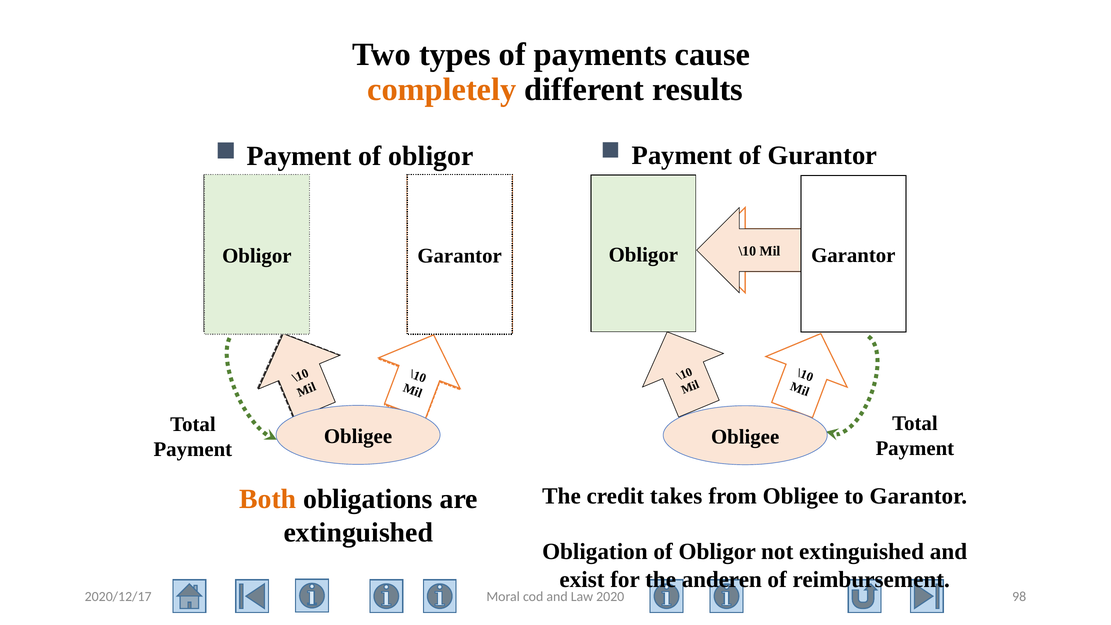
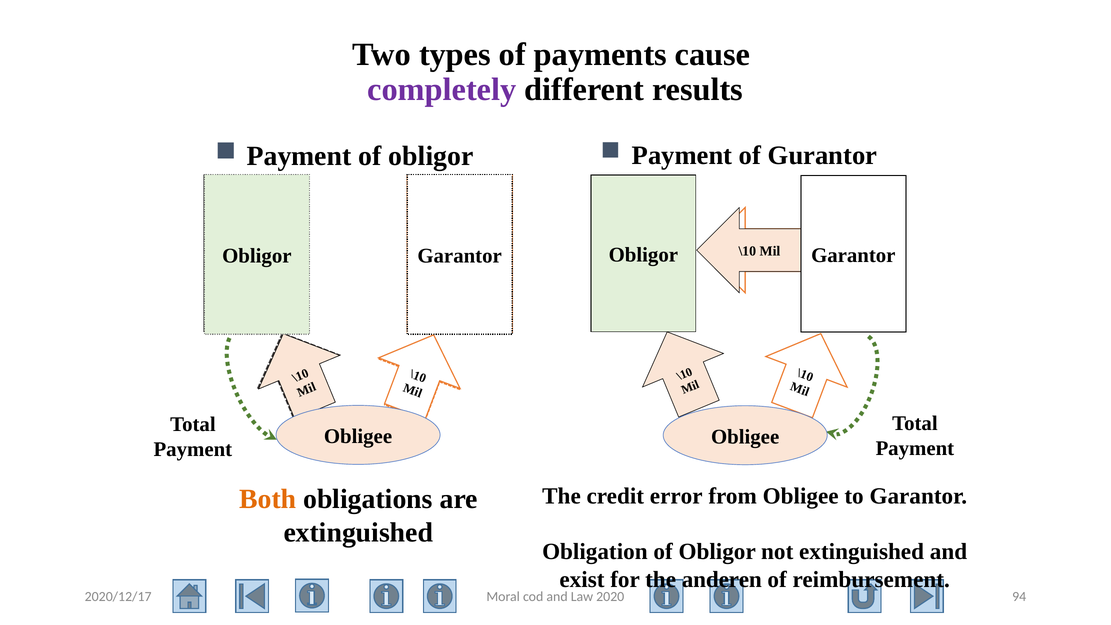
completely colour: orange -> purple (442, 90)
takes: takes -> error (676, 496)
98: 98 -> 94 (1019, 597)
